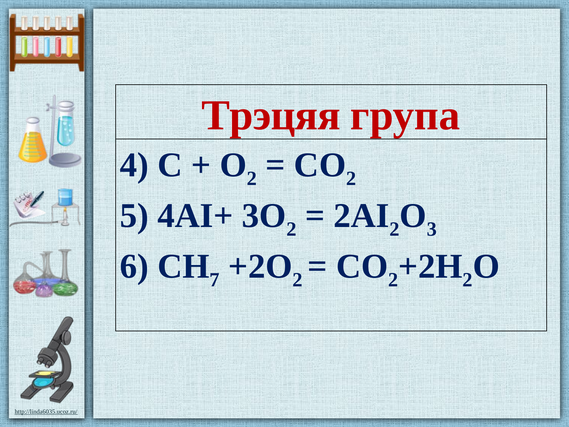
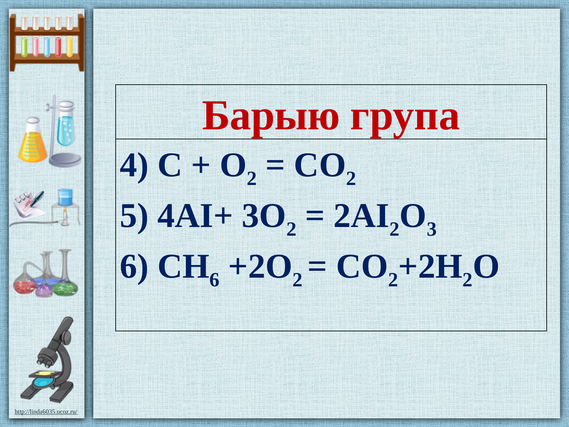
Трэцяя: Трэцяя -> Барыю (271, 115)
7: 7 -> 6 (215, 280)
